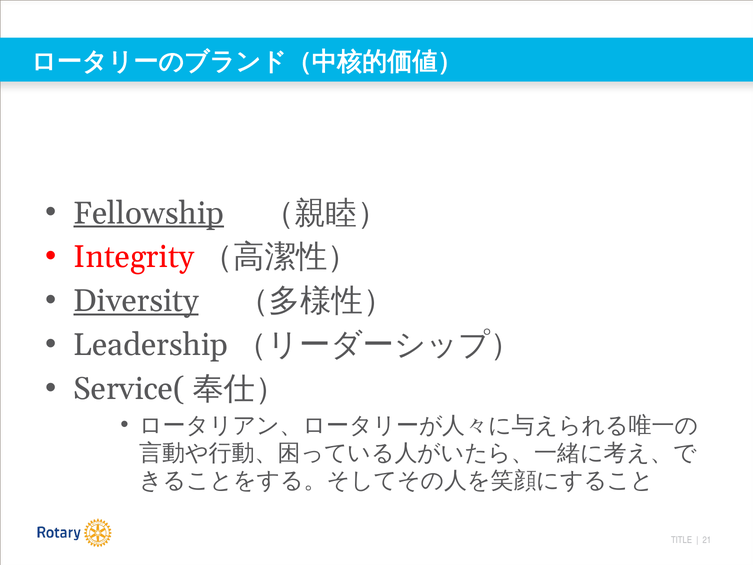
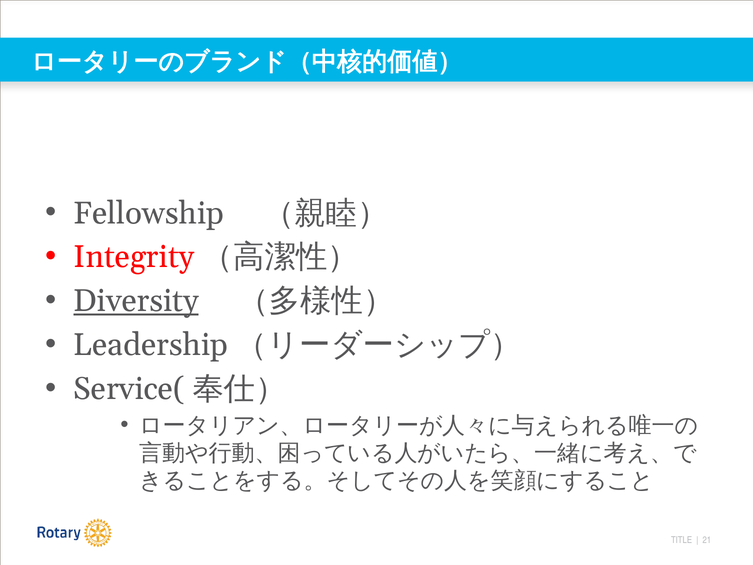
Fellowship underline: present -> none (149, 213)
